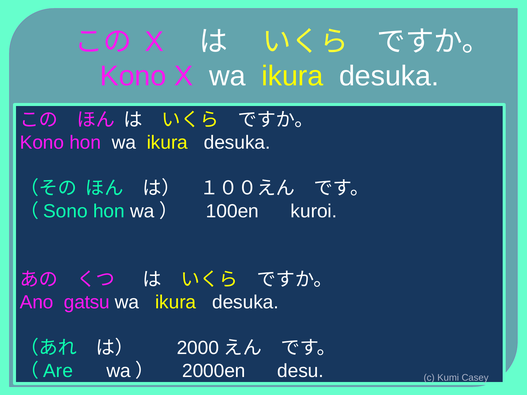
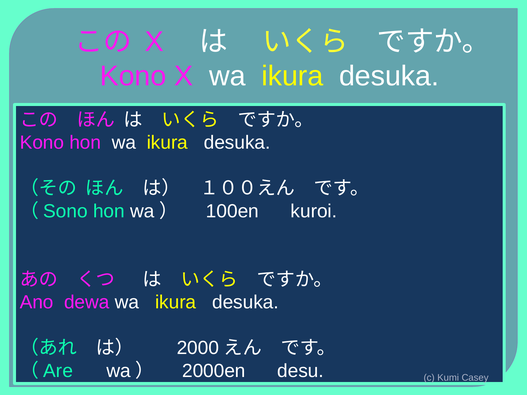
gatsu: gatsu -> dewa (87, 303)
